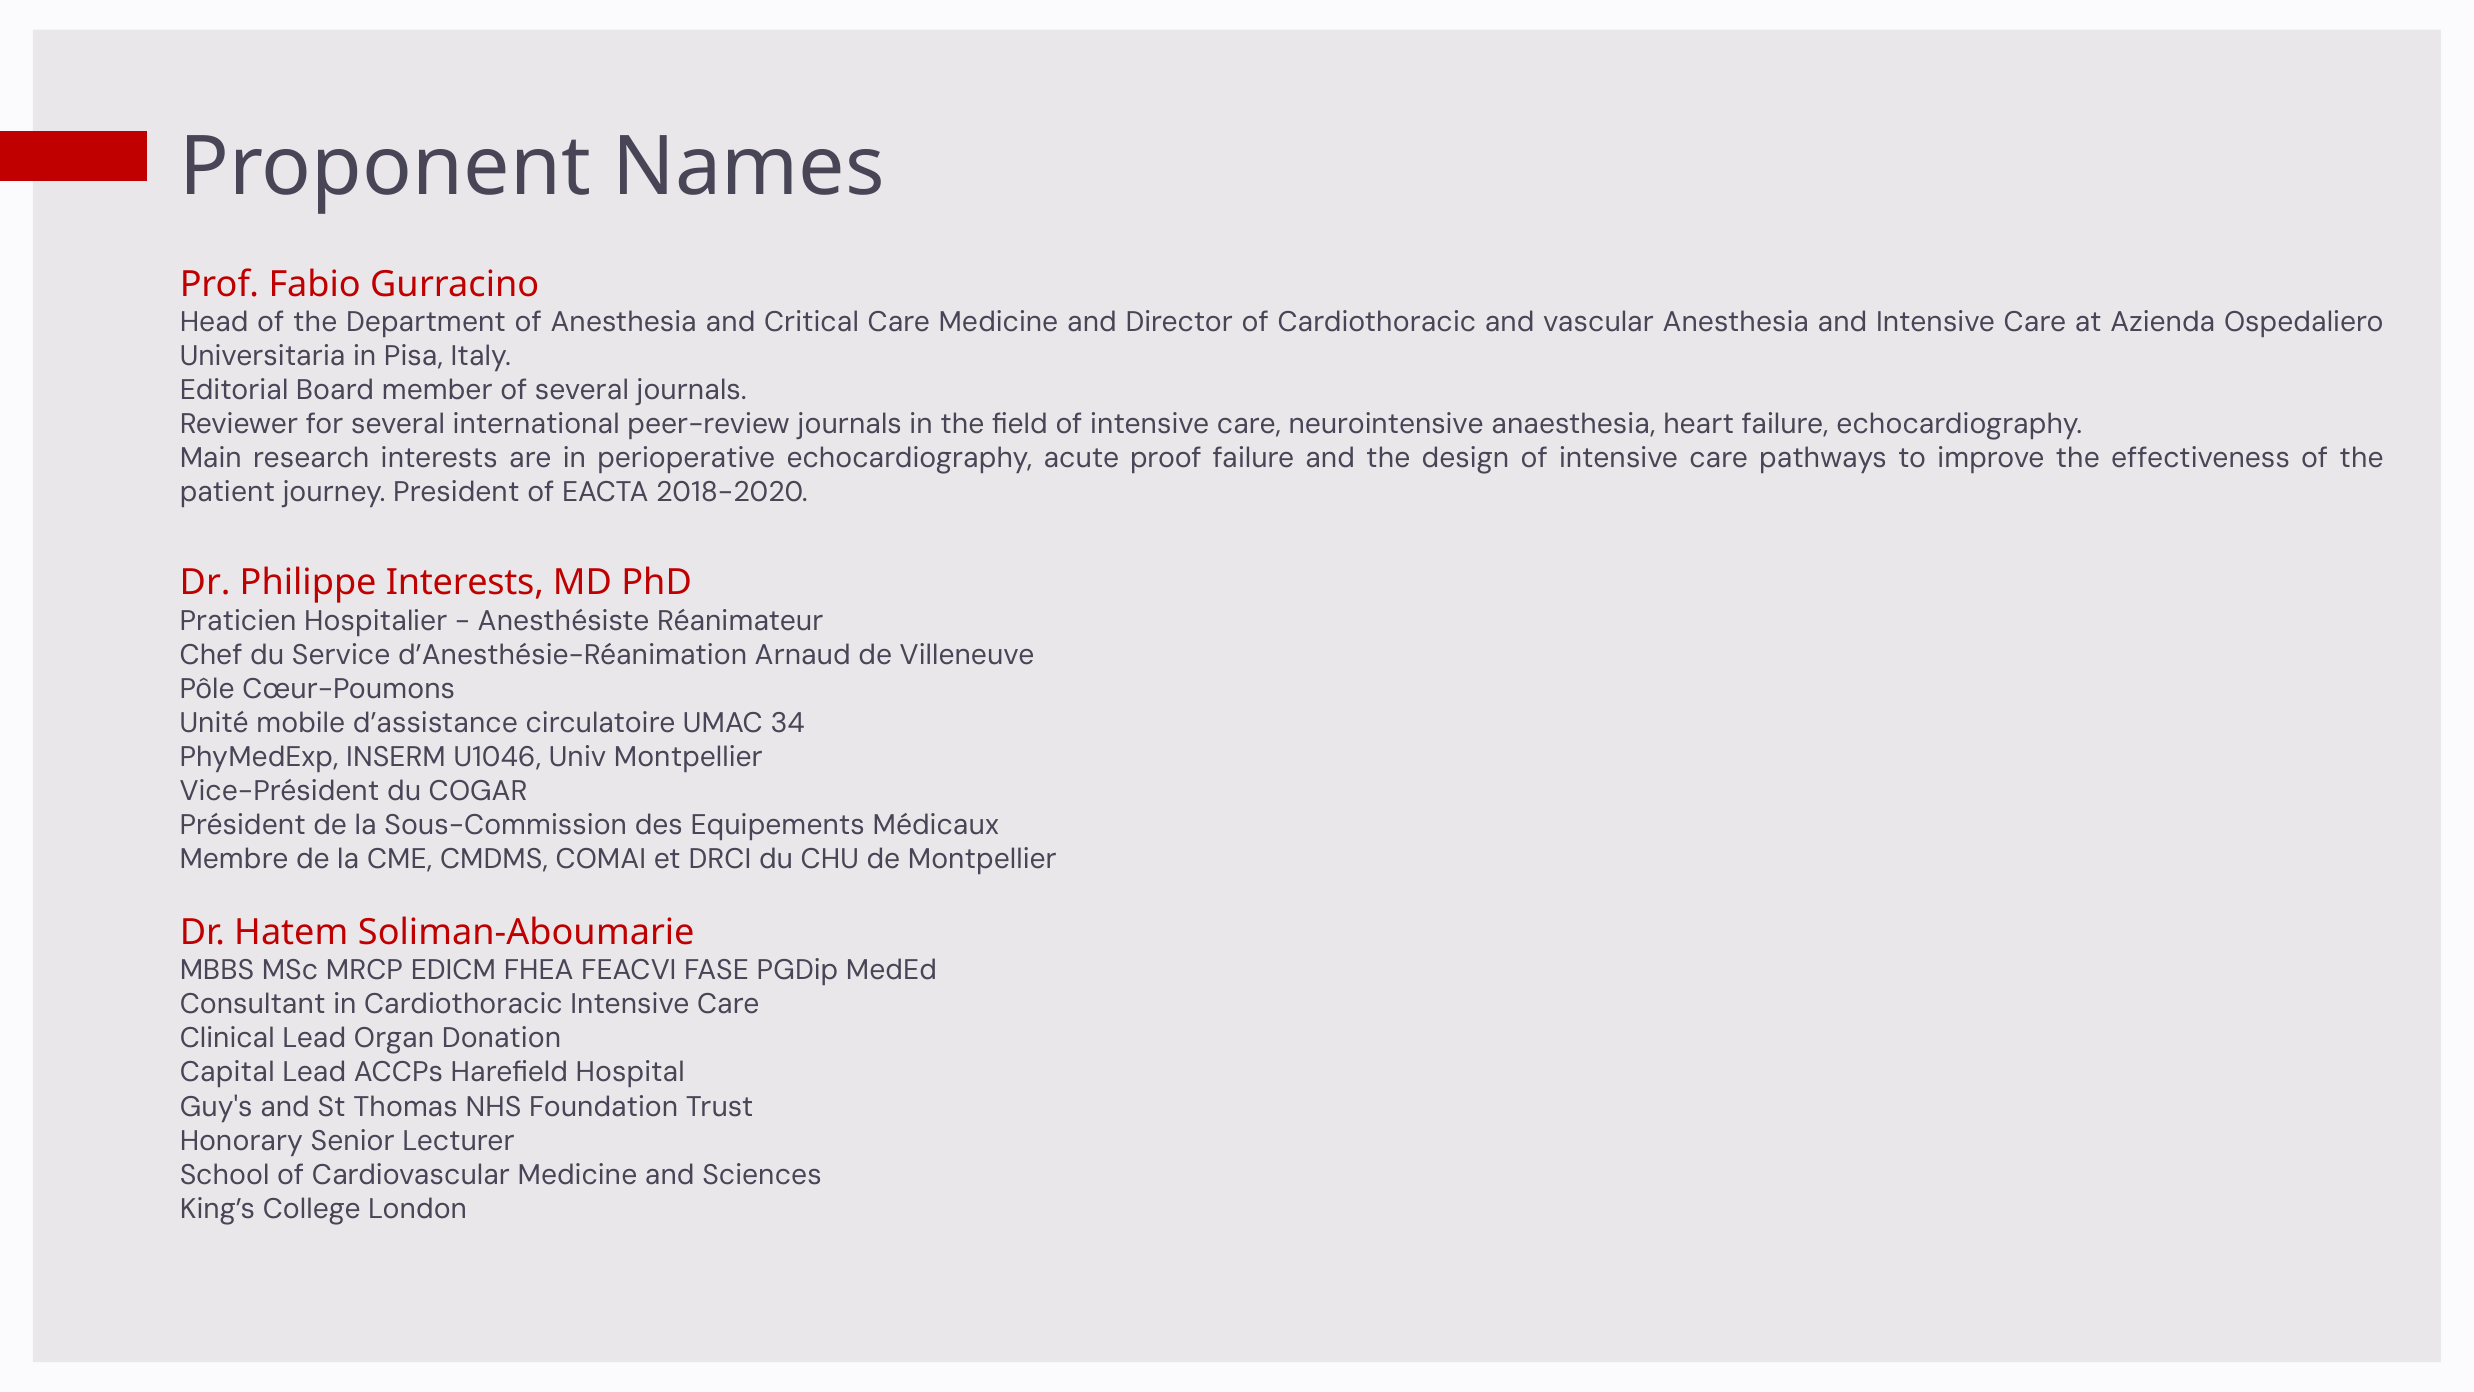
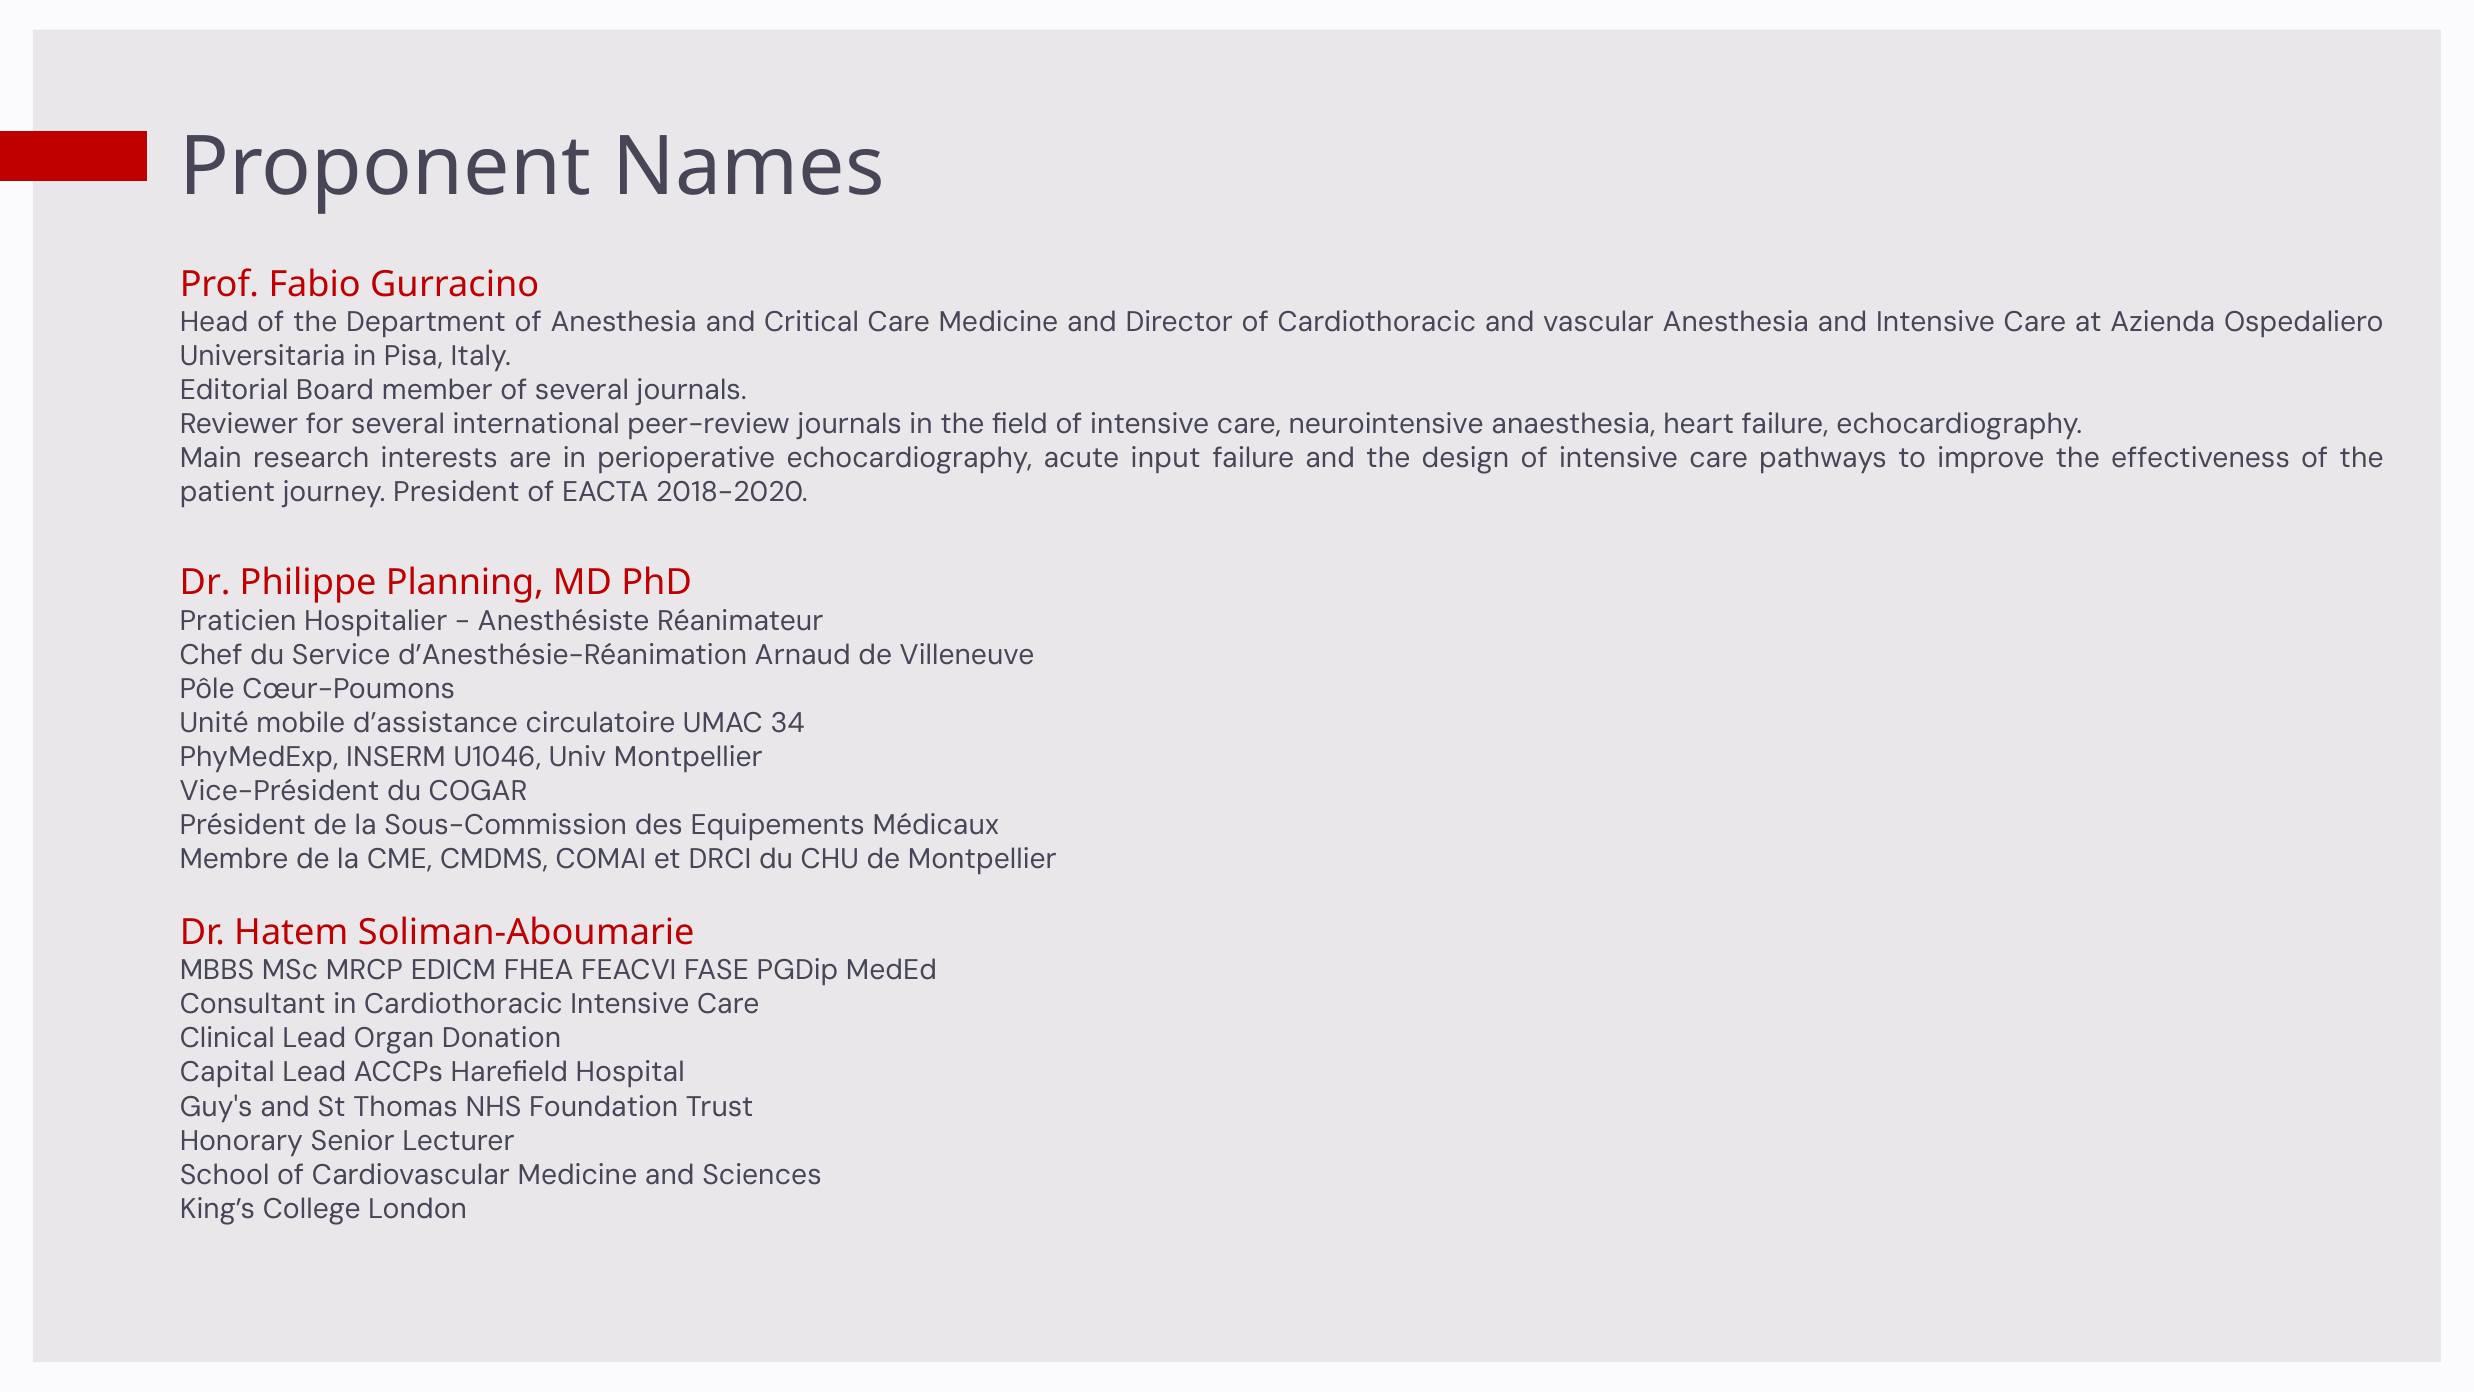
proof: proof -> input (1166, 458)
Philippe Interests: Interests -> Planning (465, 583)
